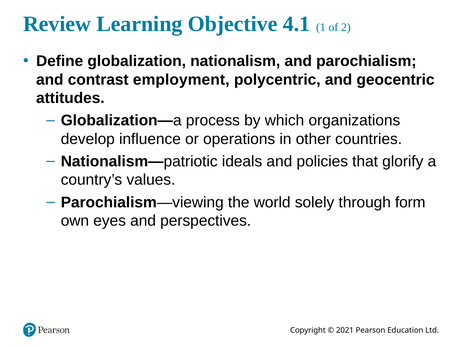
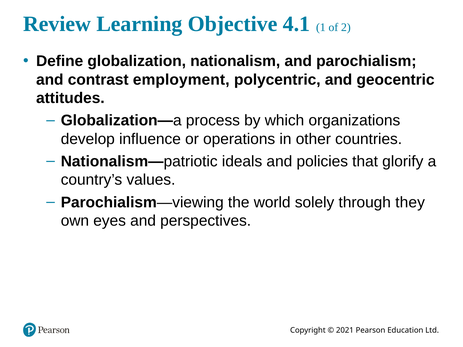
form: form -> they (410, 202)
